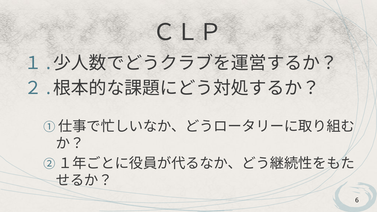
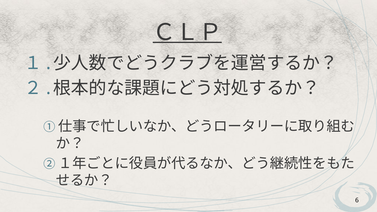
ＣＬＰ underline: none -> present (187, 33)
